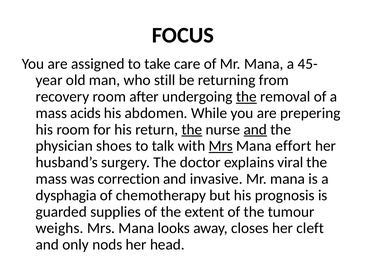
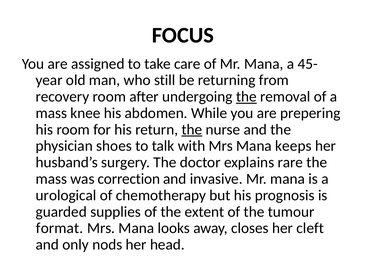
acids: acids -> knee (85, 113)
and underline: present -> none (255, 130)
Mrs underline: present -> none (221, 146)
effort: effort -> keeps (293, 146)
viral: viral -> rare (290, 163)
dysphagia: dysphagia -> urological (66, 196)
weighs: weighs -> format (60, 229)
